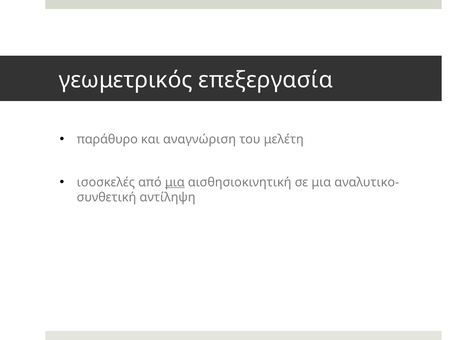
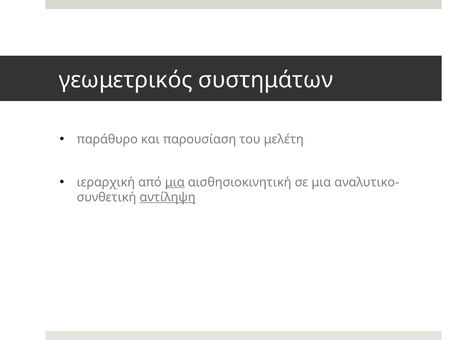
επεξεργασία: επεξεργασία -> συστημάτων (266, 80)
αναγνώριση: αναγνώριση -> παρουσίαση (200, 139)
ισοσκελές: ισοσκελές -> ιεραρχική (106, 182)
αντίληψη underline: none -> present (168, 197)
